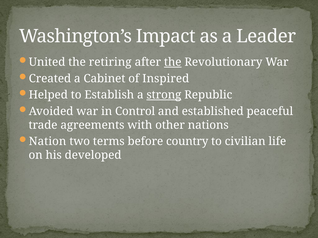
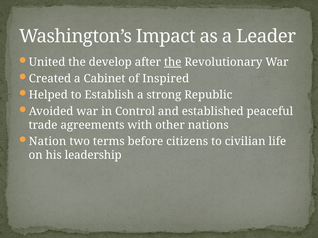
retiring: retiring -> develop (110, 62)
strong underline: present -> none (164, 95)
country: country -> citizens (187, 142)
developed: developed -> leadership (93, 155)
